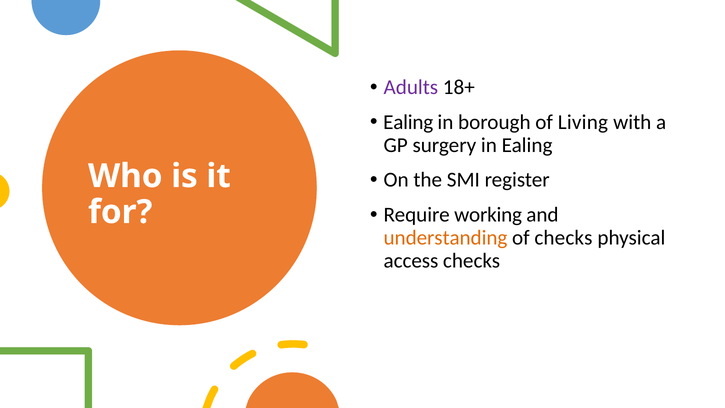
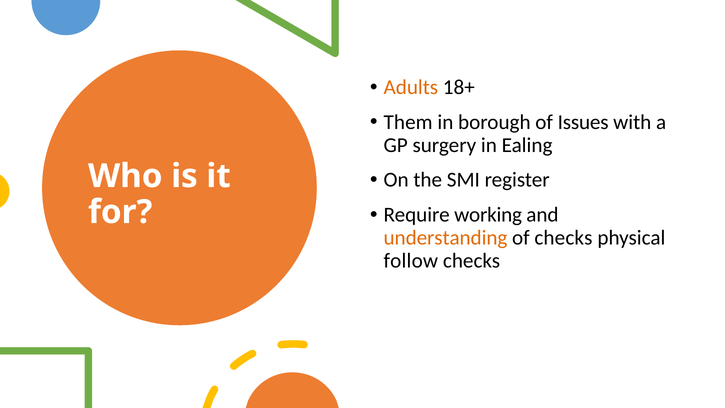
Adults colour: purple -> orange (411, 87)
Ealing: Ealing -> Them (408, 122)
Living: Living -> Issues (583, 122)
access: access -> follow (411, 260)
